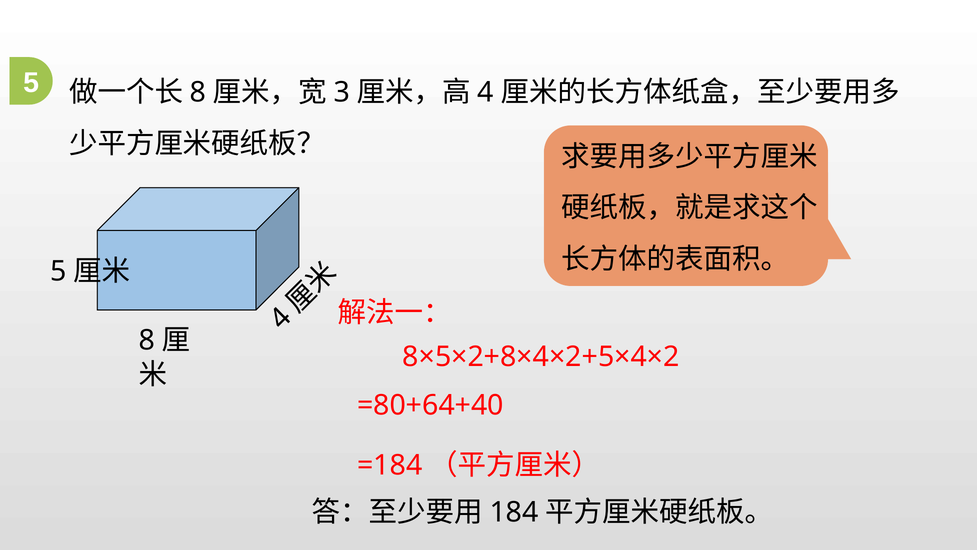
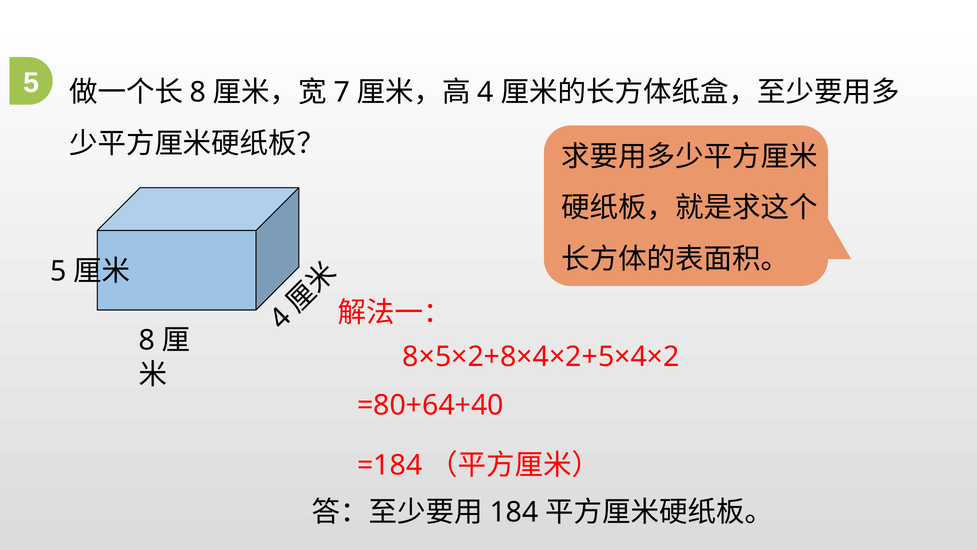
3: 3 -> 7 (342, 92)
